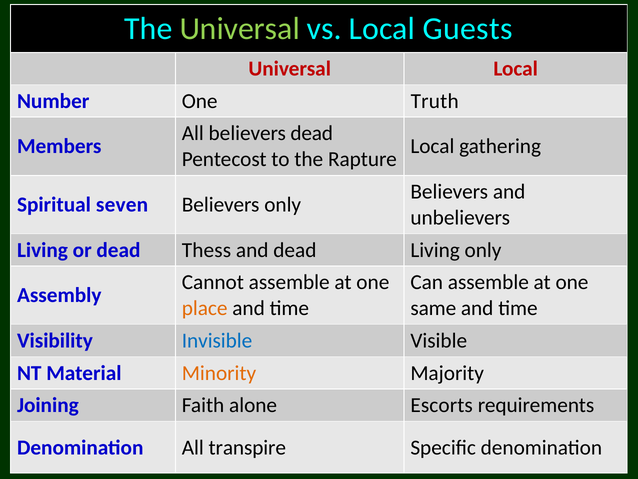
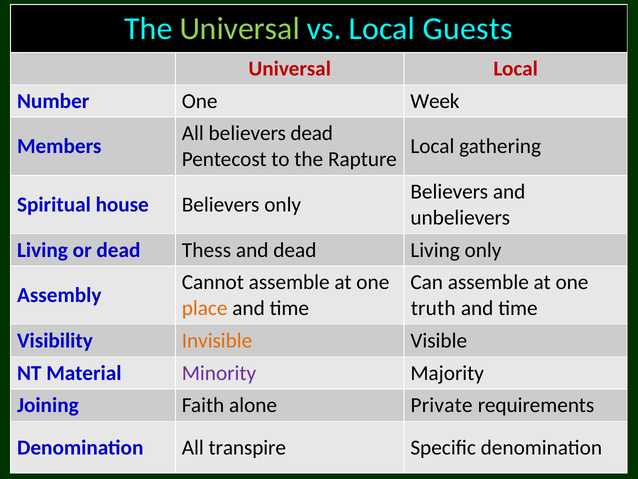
Truth: Truth -> Week (435, 101)
seven: seven -> house (122, 205)
same: same -> truth (433, 308)
Invisible colour: blue -> orange (217, 340)
Minority colour: orange -> purple (219, 373)
Escorts: Escorts -> Private (442, 405)
